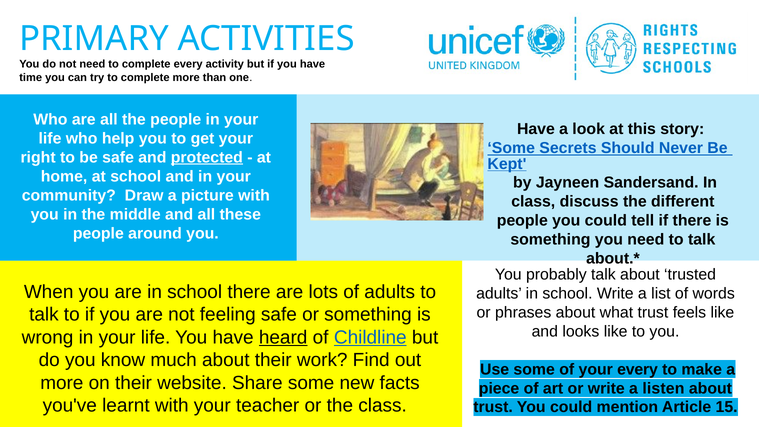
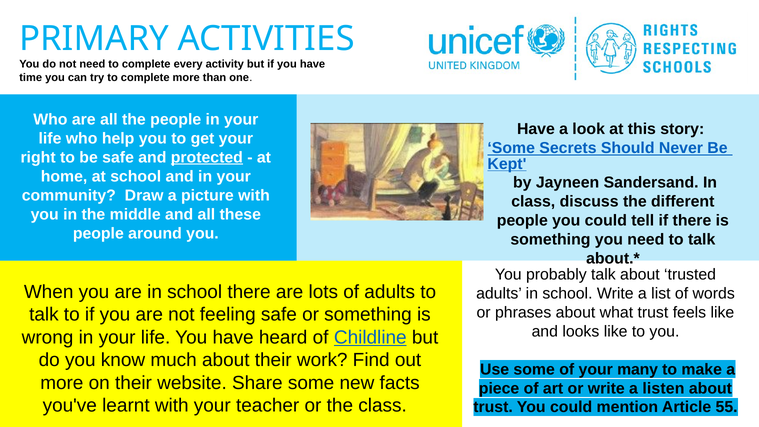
heard underline: present -> none (283, 337)
your every: every -> many (638, 369)
15: 15 -> 55 (727, 407)
